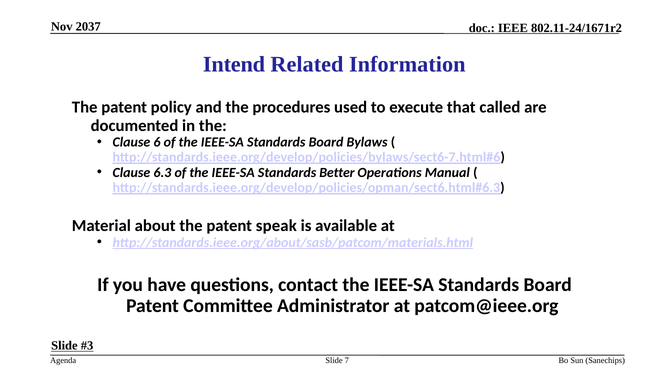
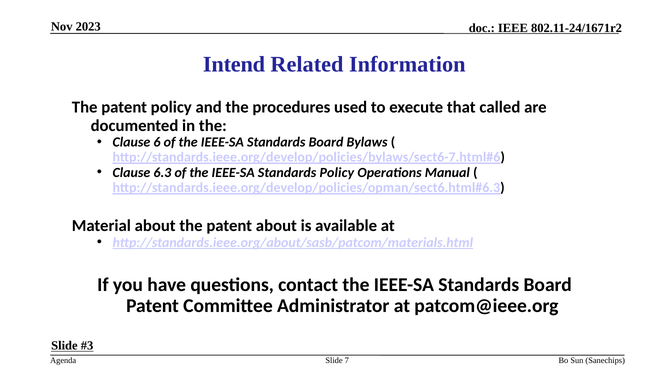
2037: 2037 -> 2023 (88, 27)
Standards Better: Better -> Policy (337, 173)
patent speak: speak -> about (276, 226)
